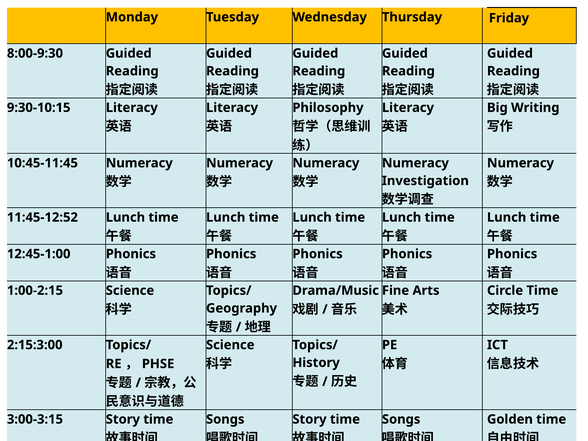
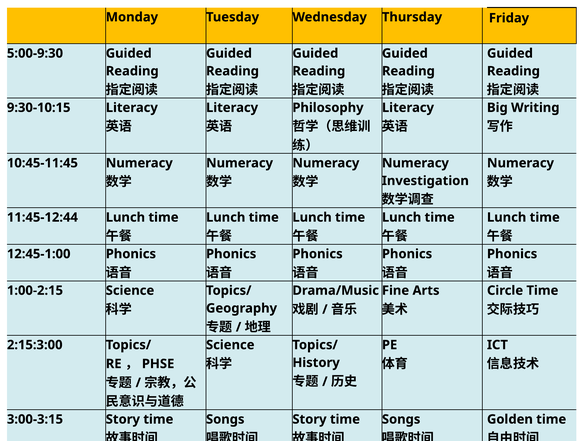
8:00-9:30: 8:00-9:30 -> 5:00-9:30 (35, 53)
11:45-12:52: 11:45-12:52 -> 11:45-12:44 (42, 217)
